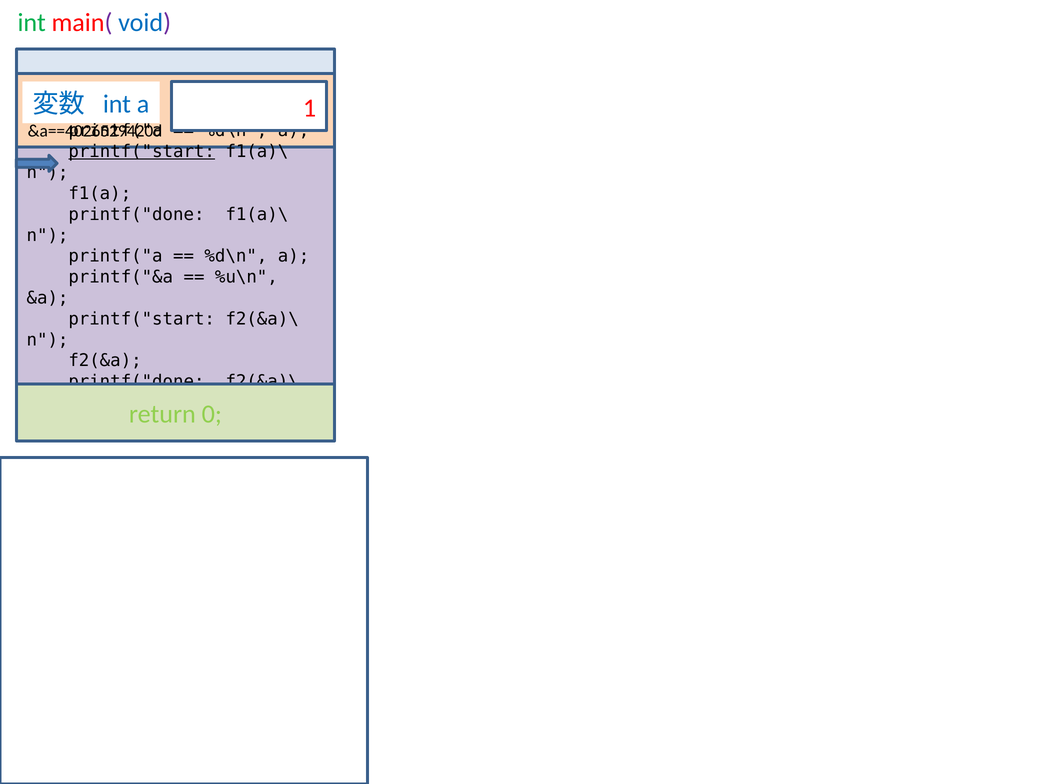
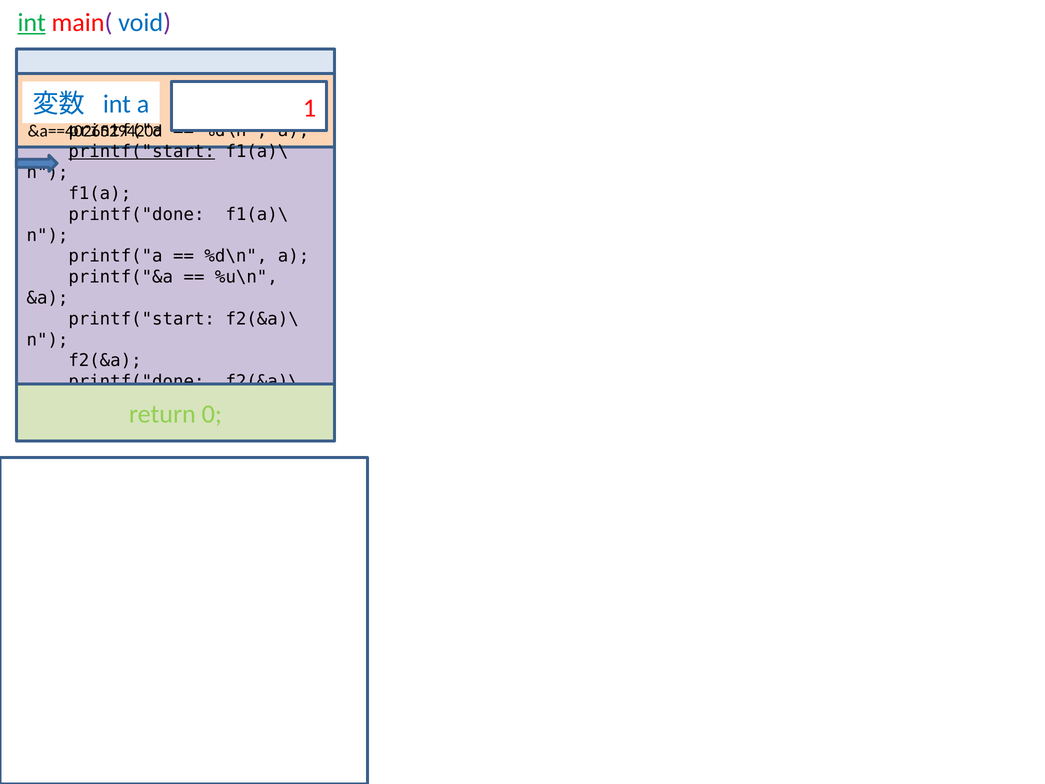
int underline: none -> present (32, 23)
